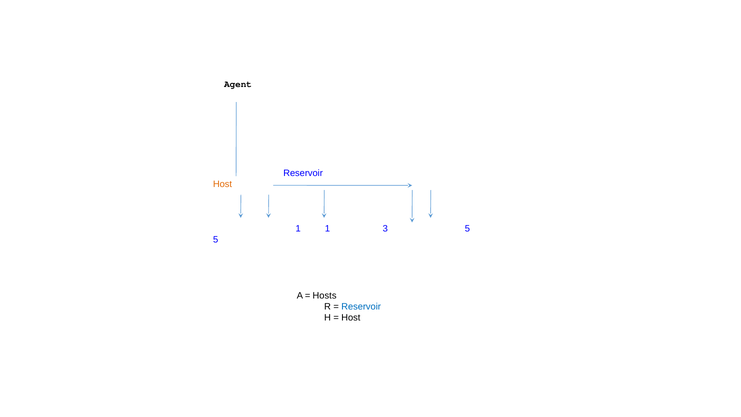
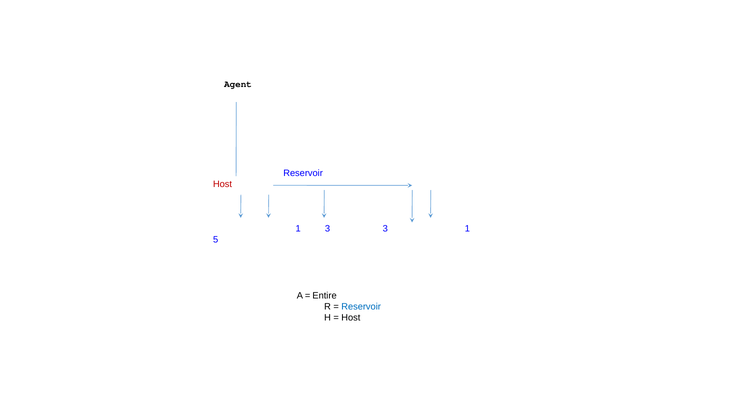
Host colour: orange -> red (222, 184)
1 1: 1 -> 3 (327, 229)
3 5: 5 -> 1 (467, 229)
Hosts: Hosts -> Entire (325, 295)
